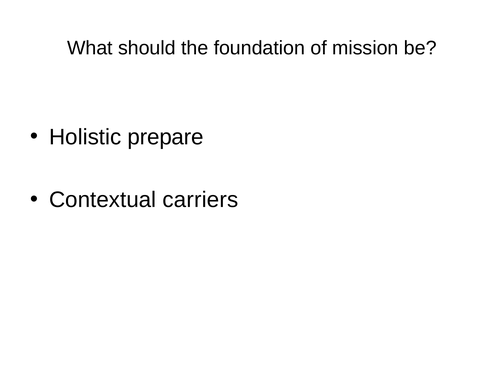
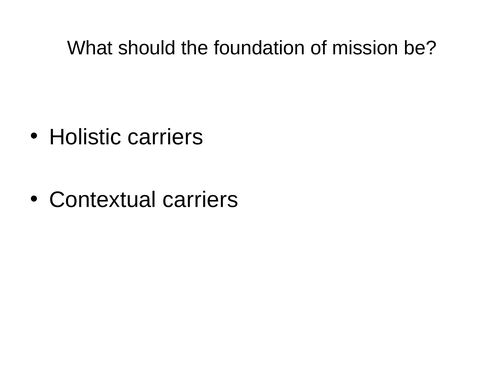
Holistic prepare: prepare -> carriers (165, 137)
